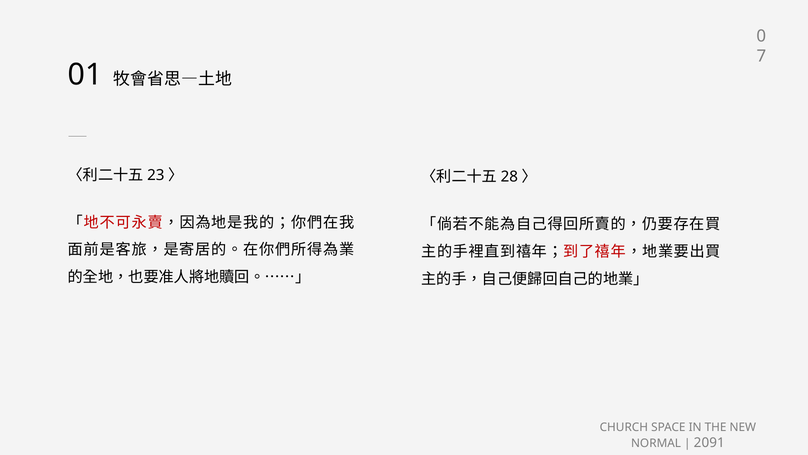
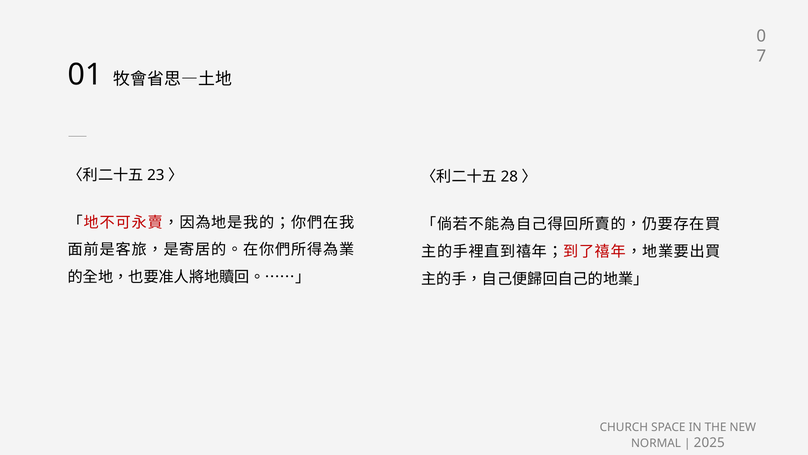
2091: 2091 -> 2025 (709, 442)
